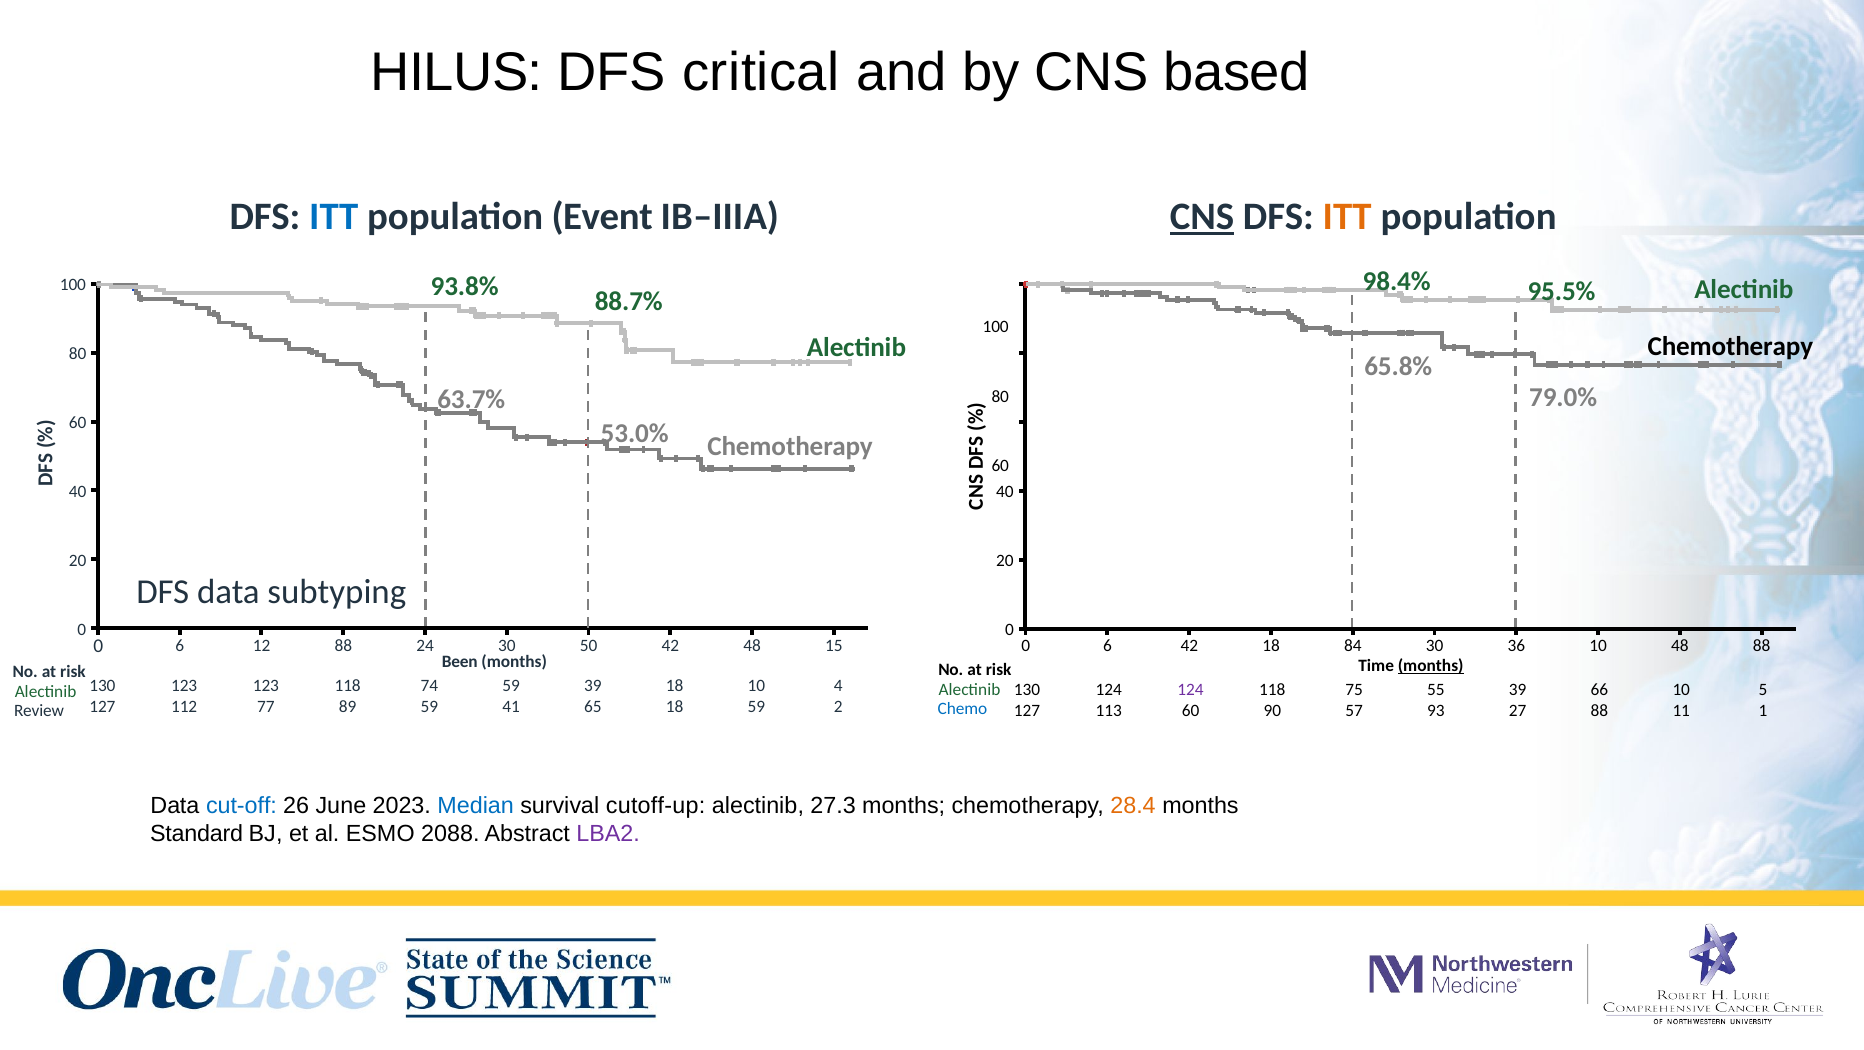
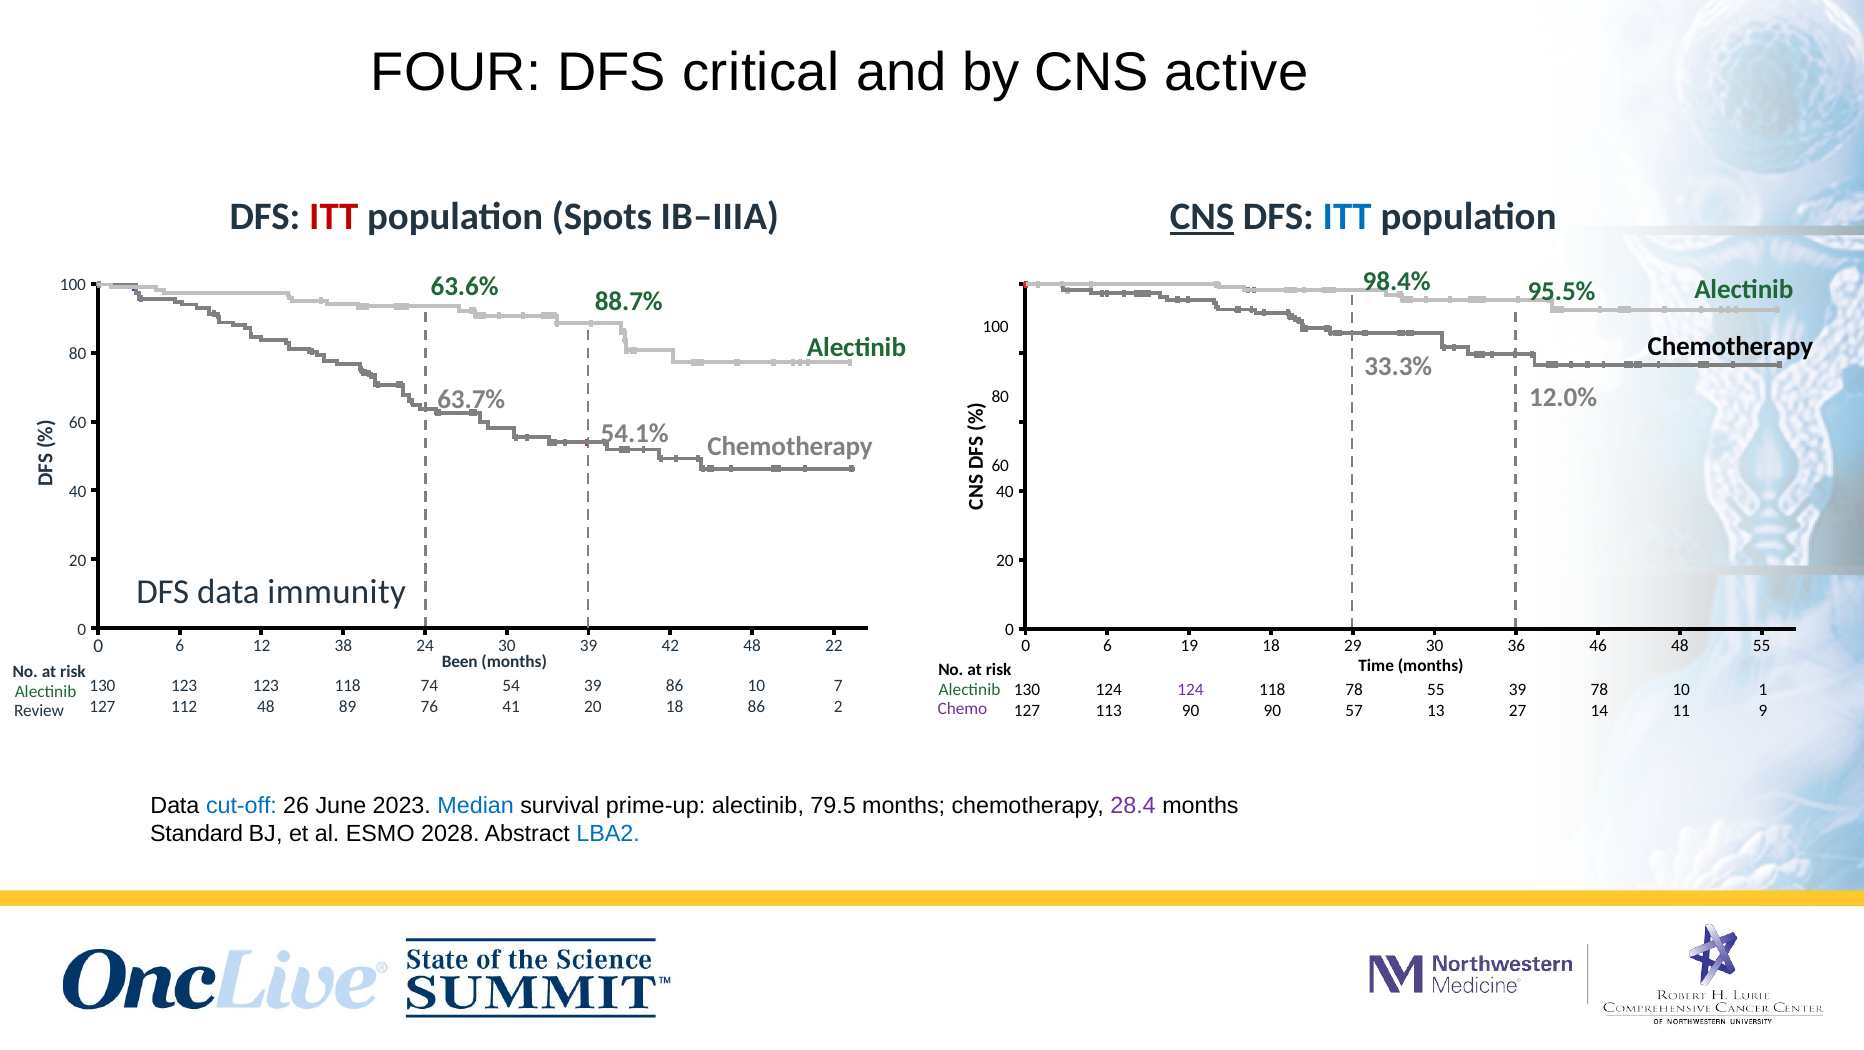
HILUS: HILUS -> FOUR (456, 72)
based: based -> active (1236, 72)
ITT colour: blue -> red (334, 217)
Event: Event -> Spots (602, 217)
ITT colour: orange -> blue (1347, 217)
93.8%: 93.8% -> 63.6% (465, 286)
65.8%: 65.8% -> 33.3% (1398, 367)
79.0%: 79.0% -> 12.0% (1563, 397)
53.0%: 53.0% -> 54.1% (635, 434)
subtyping: subtyping -> immunity (337, 592)
12 88: 88 -> 38 (343, 645)
30 50: 50 -> 39 (589, 645)
15: 15 -> 22 (834, 645)
0 42: 42 -> 19 (1189, 646)
84: 84 -> 29 (1353, 646)
36 10: 10 -> 46 (1598, 646)
48 88: 88 -> 55 (1762, 646)
months underline: present -> none (1431, 665)
74 59: 59 -> 54 (511, 686)
39 18: 18 -> 86 (675, 686)
4: 4 -> 7 (838, 686)
118 75: 75 -> 78 (1354, 690)
39 66: 66 -> 78 (1599, 690)
5: 5 -> 1 (1763, 690)
127 77: 77 -> 48 (266, 706)
89 59: 59 -> 76 (429, 706)
41 65: 65 -> 20 (593, 706)
18 59: 59 -> 86 (756, 706)
Chemo colour: blue -> purple (962, 709)
127 60: 60 -> 90 (1191, 710)
93: 93 -> 13 (1436, 710)
27 88: 88 -> 14 (1599, 710)
1: 1 -> 9 (1763, 710)
cutoff-up: cutoff-up -> prime-up (656, 805)
27.3: 27.3 -> 79.5 (833, 805)
28.4 colour: orange -> purple (1133, 805)
2088: 2088 -> 2028 (450, 833)
LBA2 colour: purple -> blue (608, 833)
